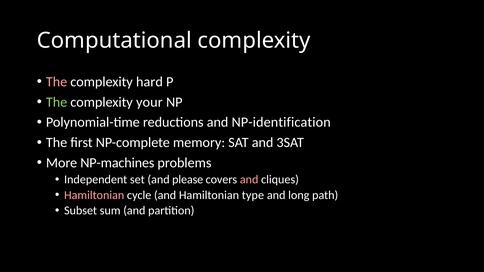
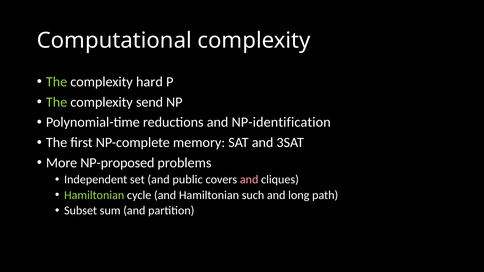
The colour: pink -> light green (57, 82)
your: your -> send (150, 102)
NP-machines: NP-machines -> NP-proposed (117, 163)
please: please -> public (188, 180)
Hamiltonian colour: pink -> light green (94, 195)
type: type -> such (253, 195)
